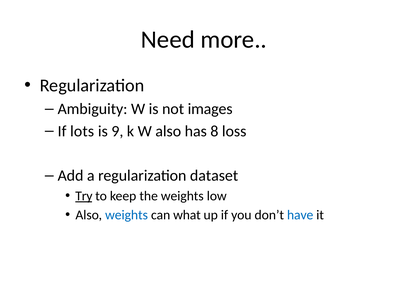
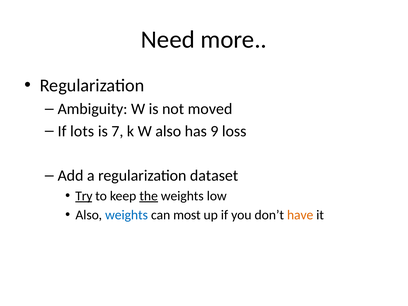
images: images -> moved (210, 109)
9: 9 -> 7 (117, 131)
8: 8 -> 9 (214, 131)
the underline: none -> present (149, 196)
what: what -> most (187, 215)
have colour: blue -> orange (300, 215)
